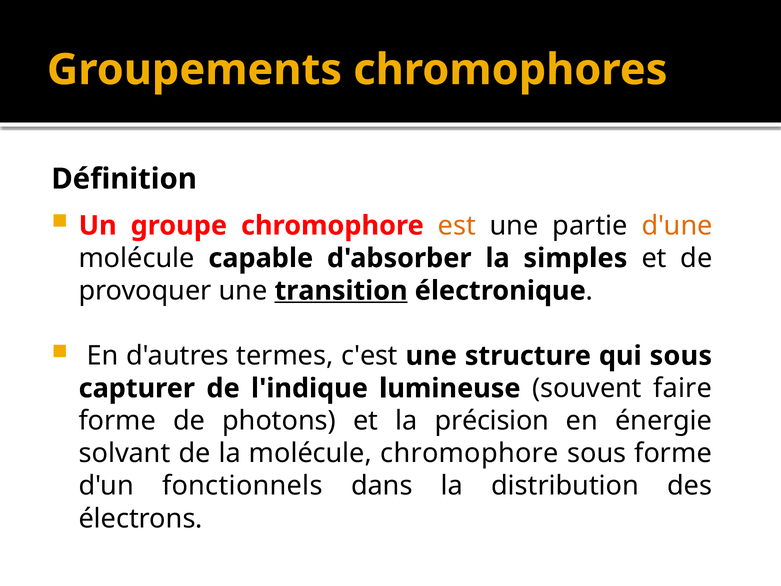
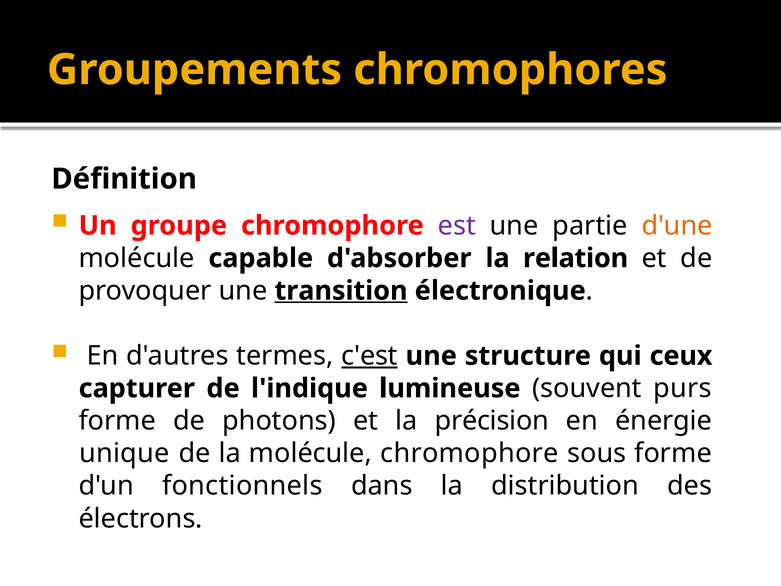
est colour: orange -> purple (457, 226)
simples: simples -> relation (576, 258)
c'est underline: none -> present (370, 356)
qui sous: sous -> ceux (681, 356)
faire: faire -> purs (683, 388)
solvant: solvant -> unique (124, 453)
